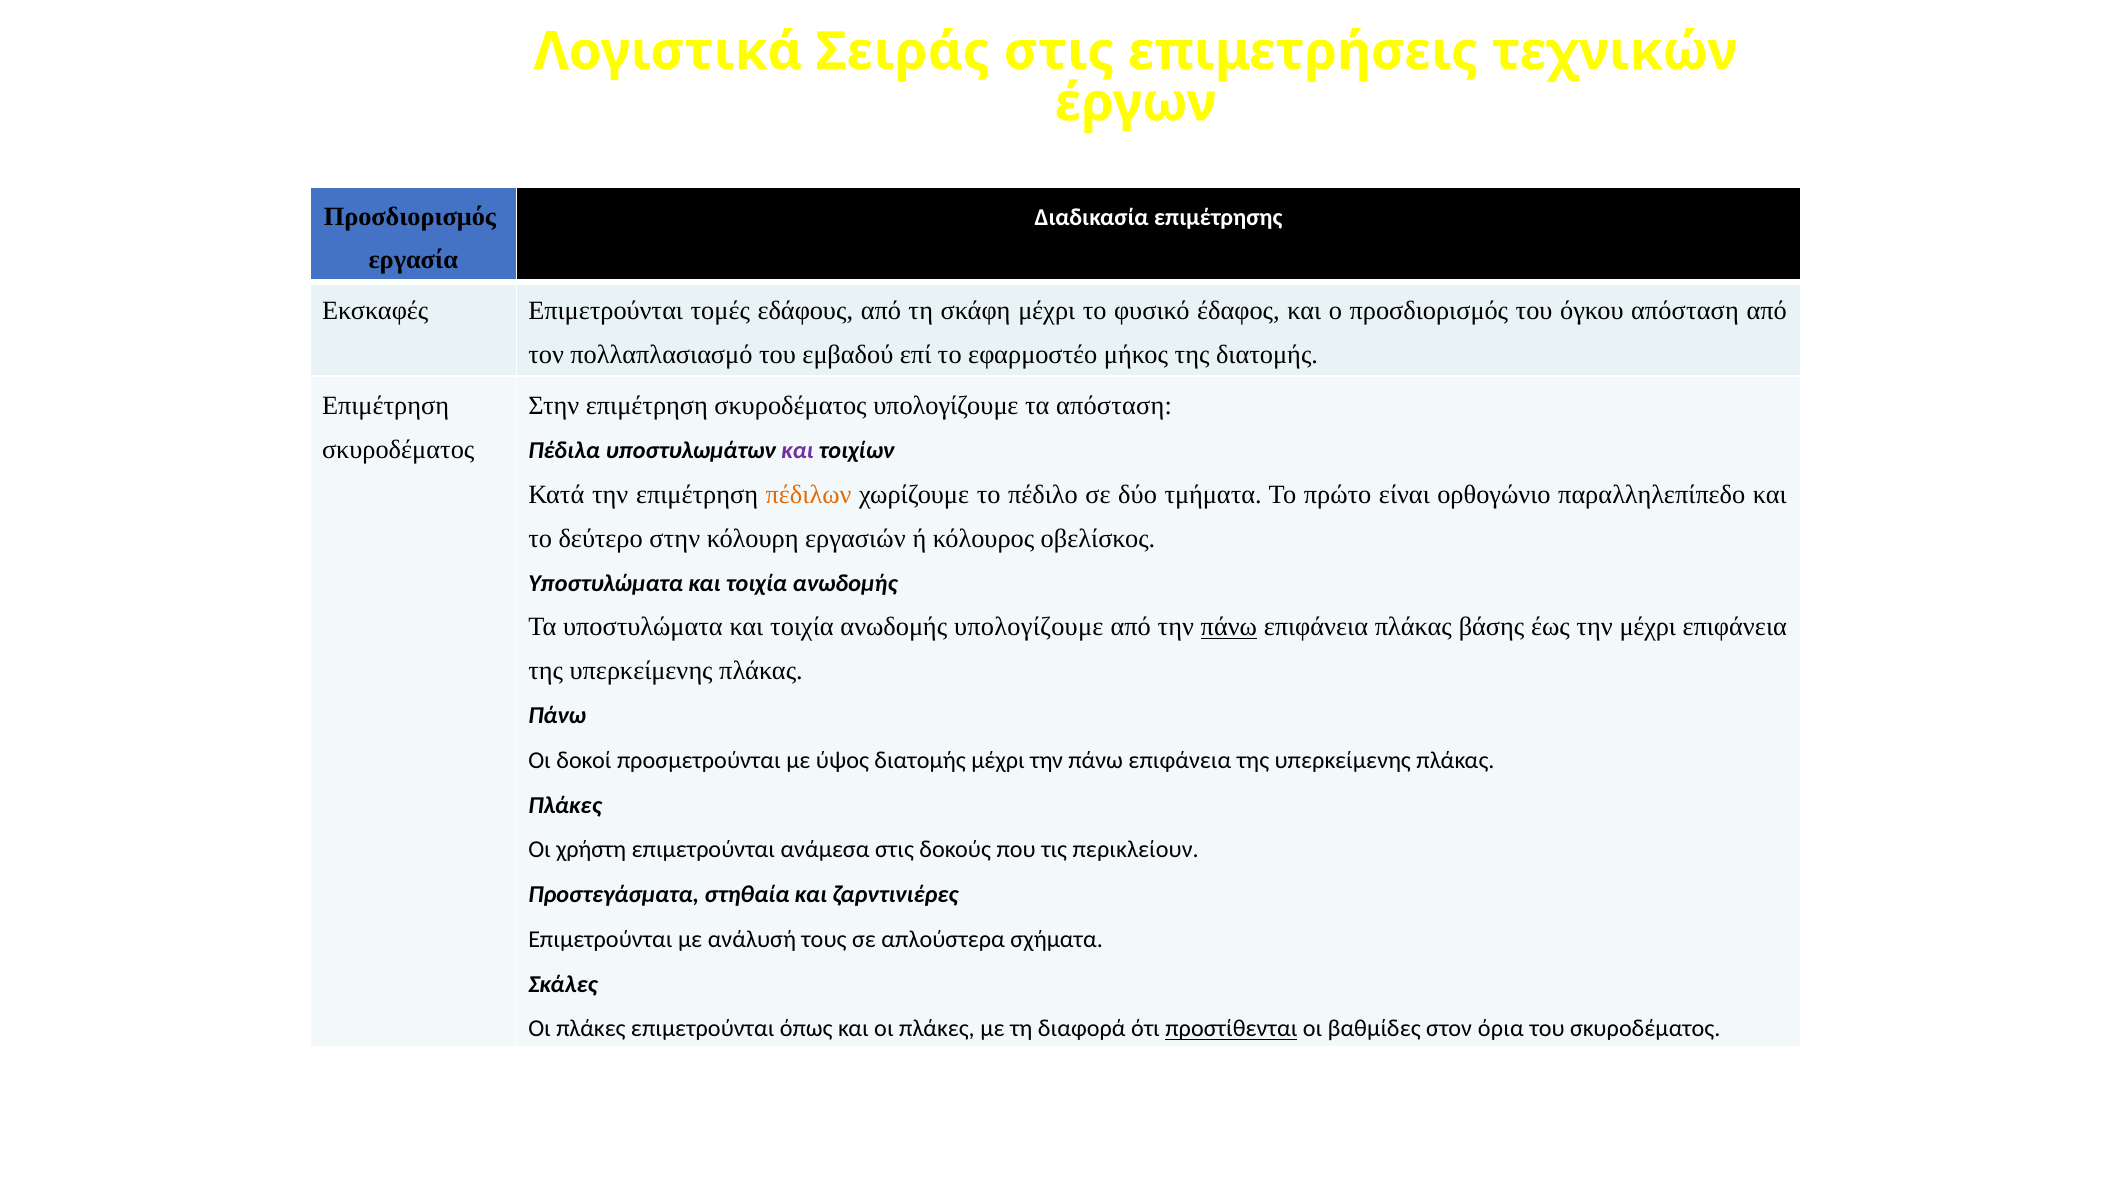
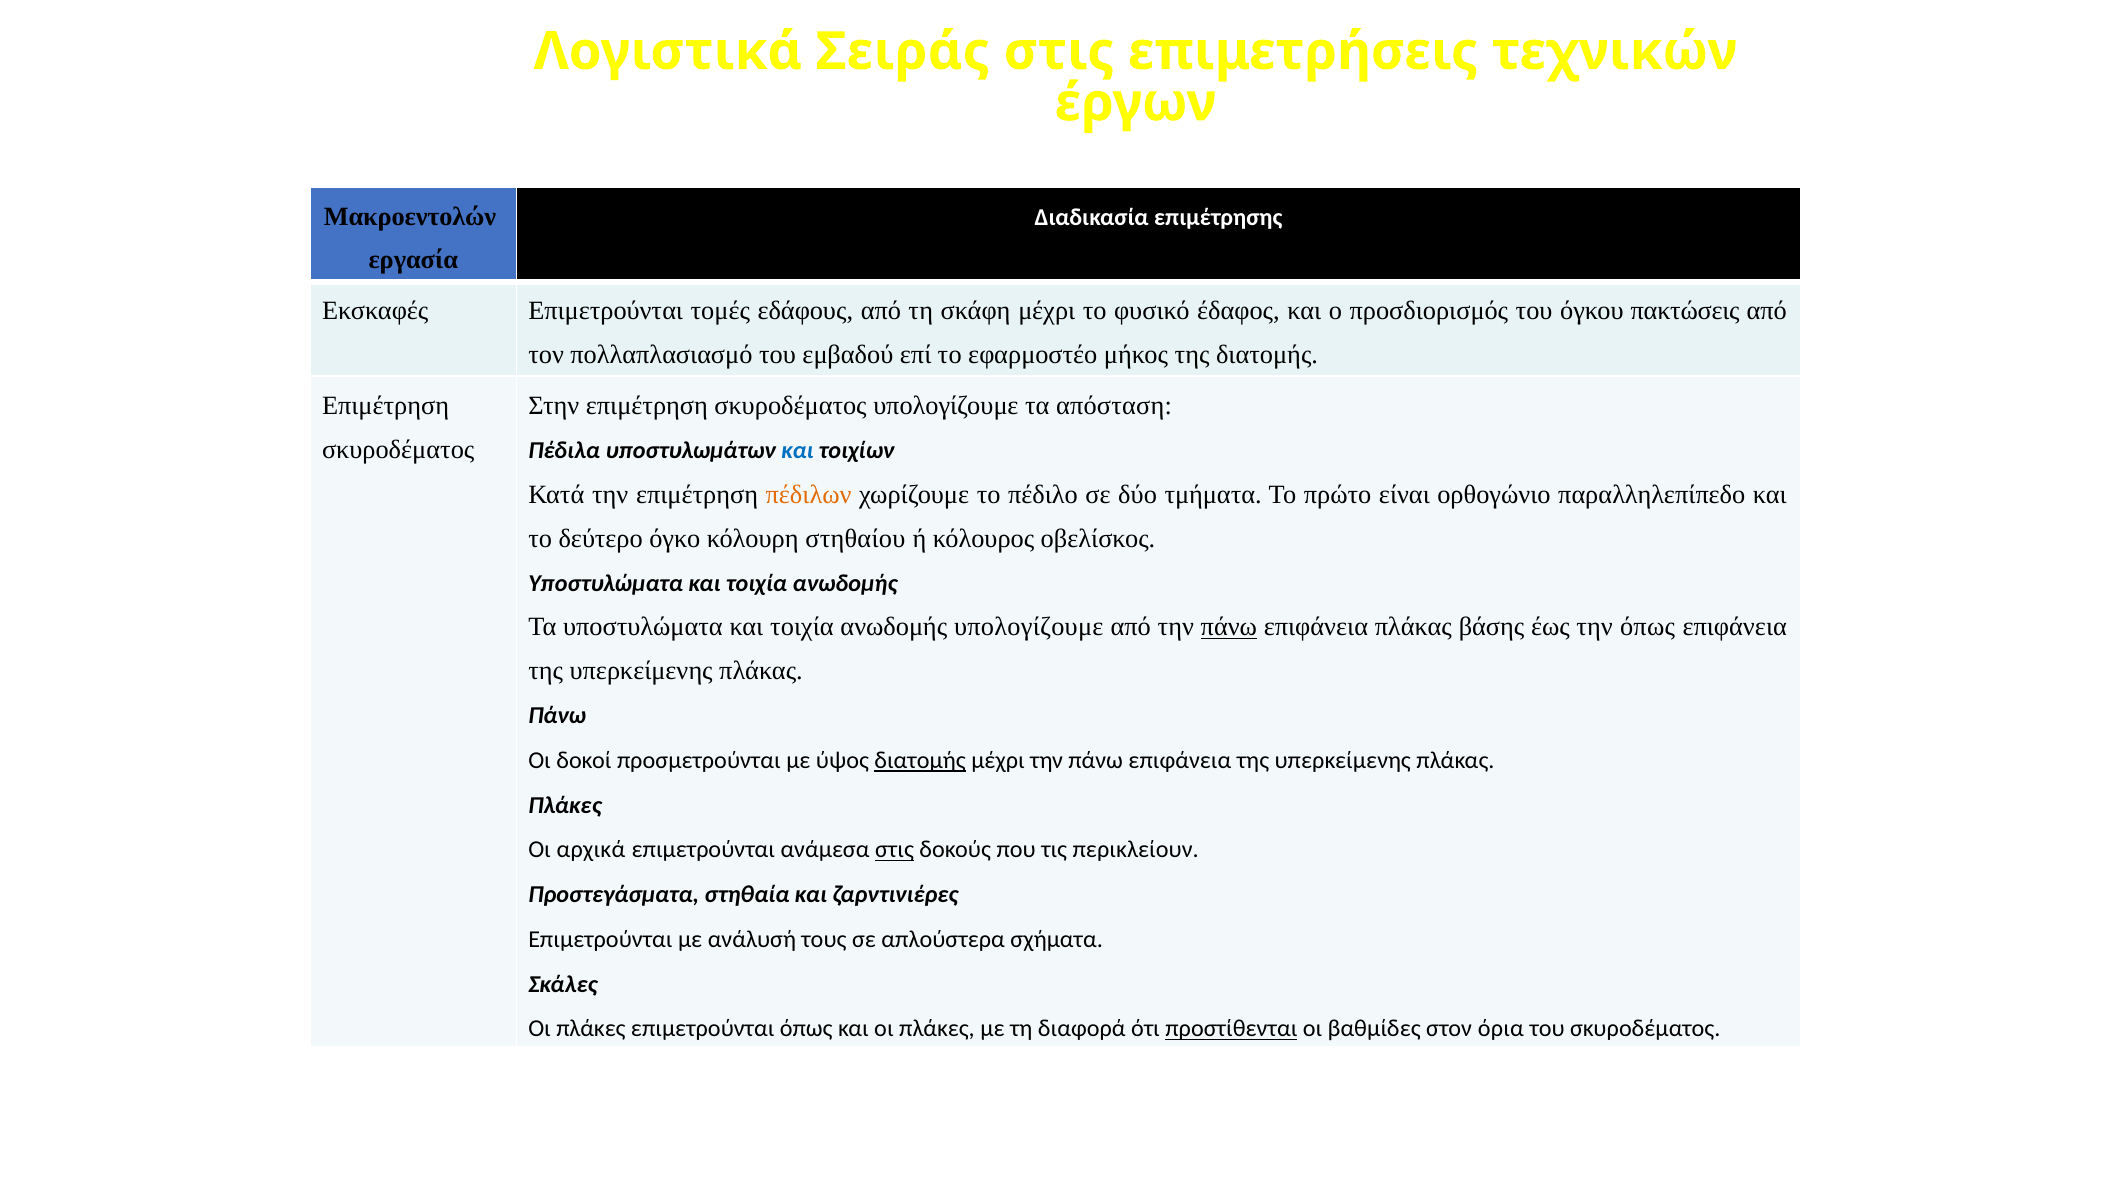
Προσδιορισμός: Προσδιορισμός -> Μακροεντολών (410, 216)
όγκου απόσταση: απόσταση -> πακτώσεις (1685, 311)
και colour: purple -> blue (797, 450)
δεύτερο στην: στην -> όγκο (675, 538)
εργασιών: εργασιών -> στηθαίου (855, 538)
την μέχρι: μέχρι -> όπως (1648, 627)
διατομής underline: none -> present (920, 760)
χρήστη: χρήστη -> αρχικά (591, 849)
στις underline: none -> present (895, 849)
